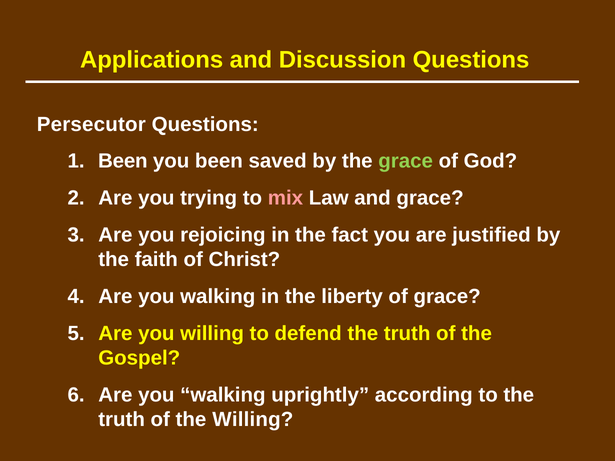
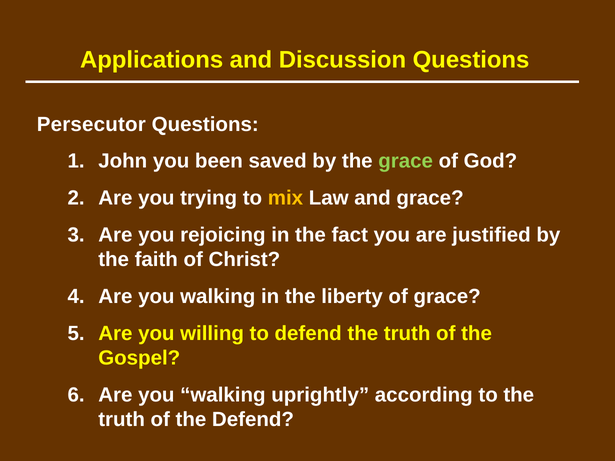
1 Been: Been -> John (123, 161)
mix colour: pink -> yellow (285, 198)
the Willing: Willing -> Defend (253, 420)
